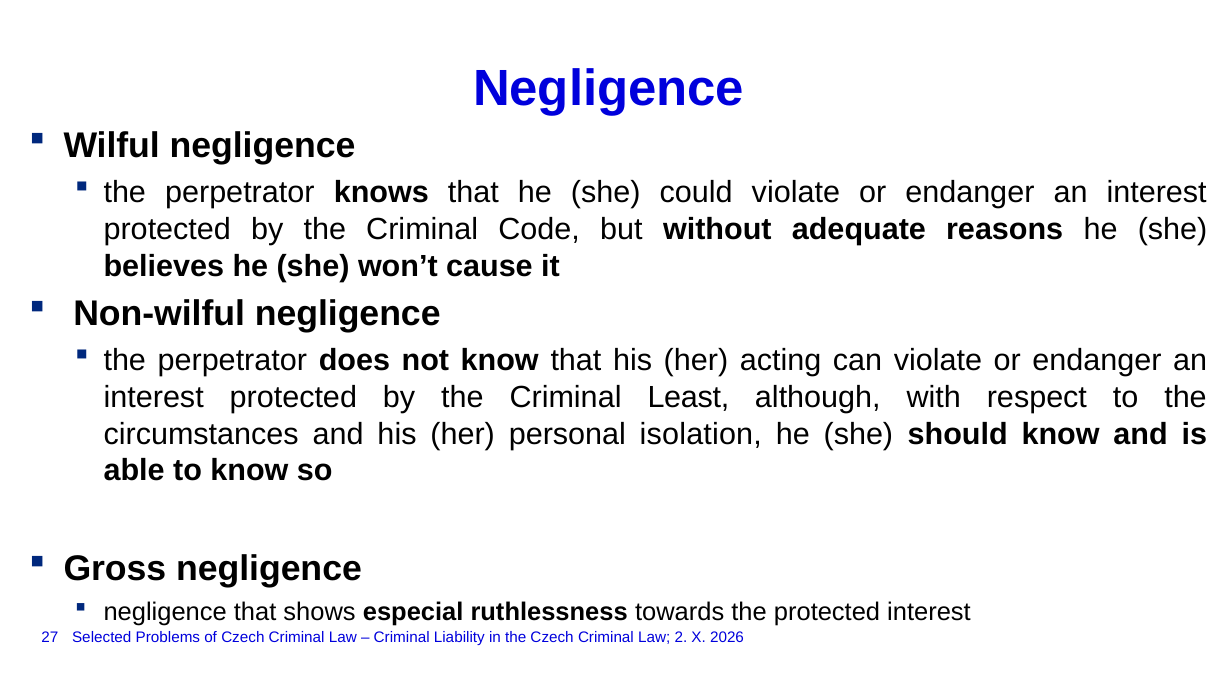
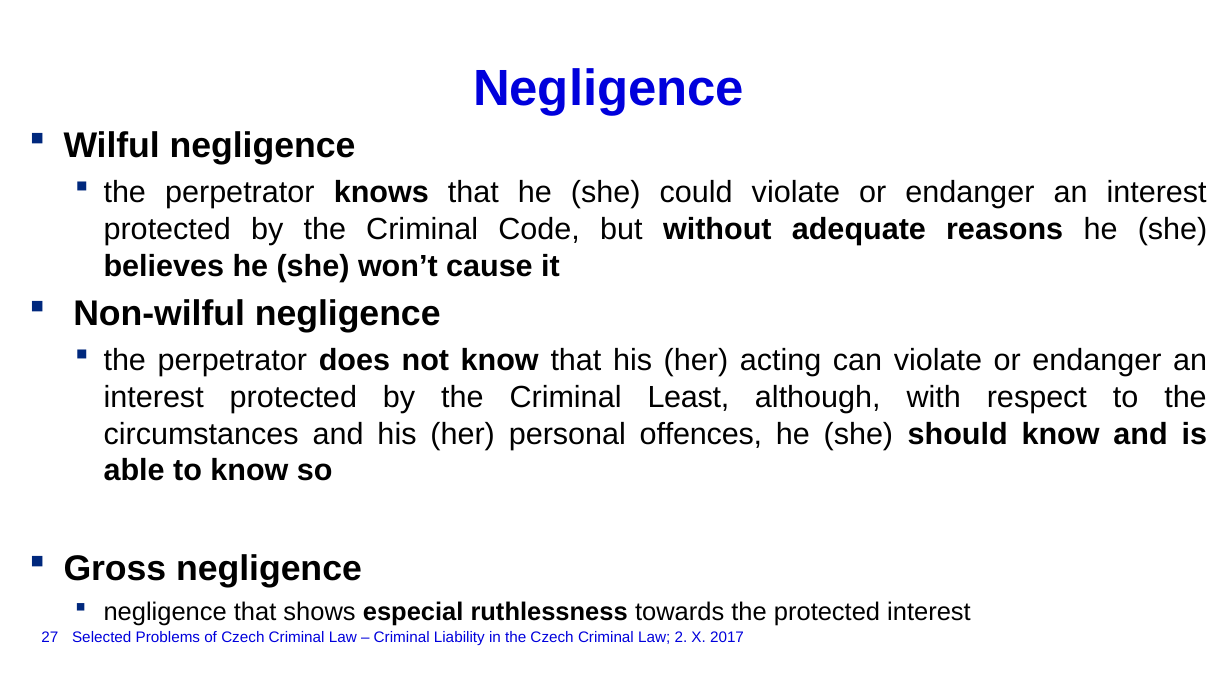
isolation: isolation -> offences (701, 434)
2026: 2026 -> 2017 (727, 638)
